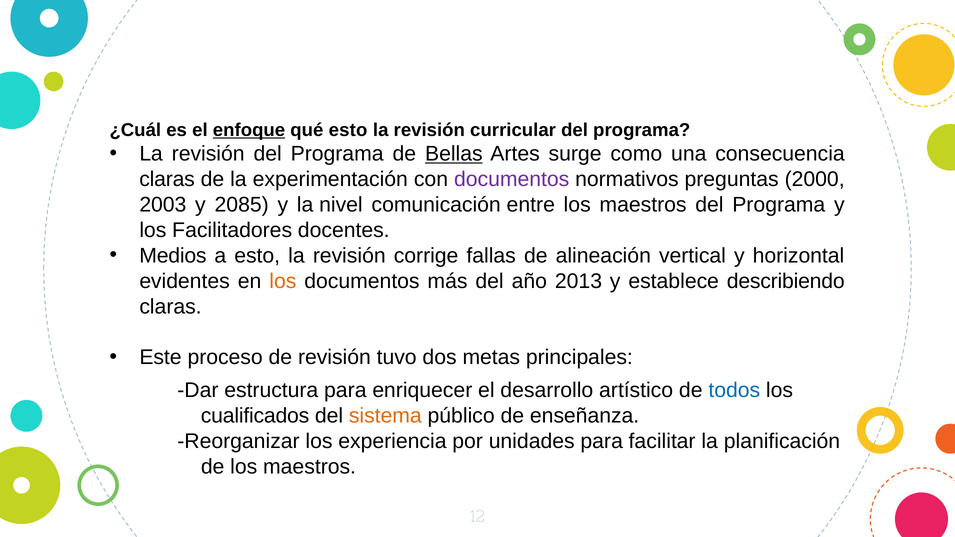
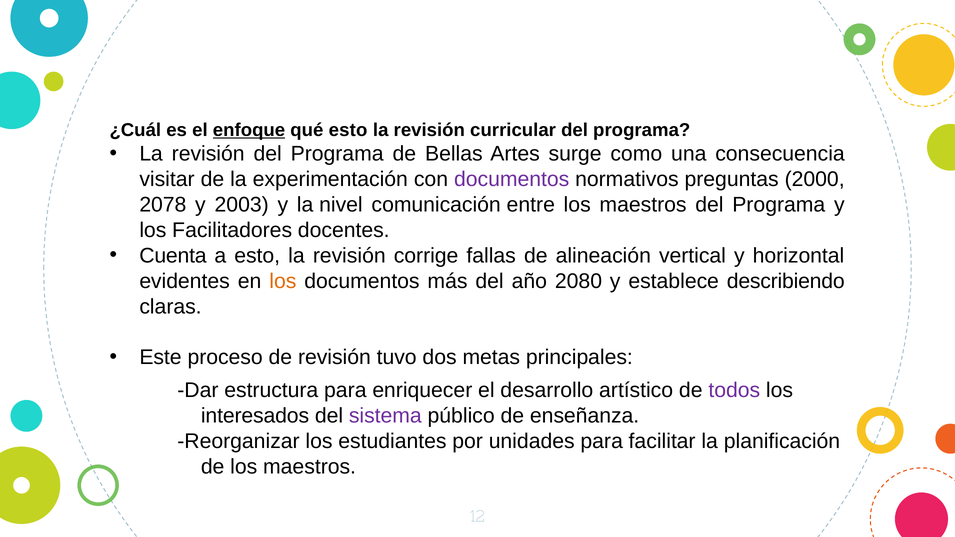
Bellas underline: present -> none (454, 154)
claras: claras -> visitar (167, 179)
2003: 2003 -> 2078 (163, 205)
2085: 2085 -> 2003 (242, 205)
Medios: Medios -> Cuenta (173, 256)
2013: 2013 -> 2080 (578, 281)
todos colour: blue -> purple (734, 391)
cualificados: cualificados -> interesados (255, 416)
sistema colour: orange -> purple (385, 416)
experiencia: experiencia -> estudiantes (392, 442)
